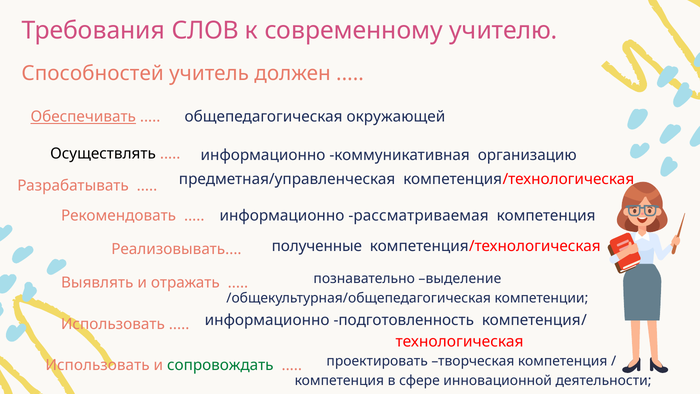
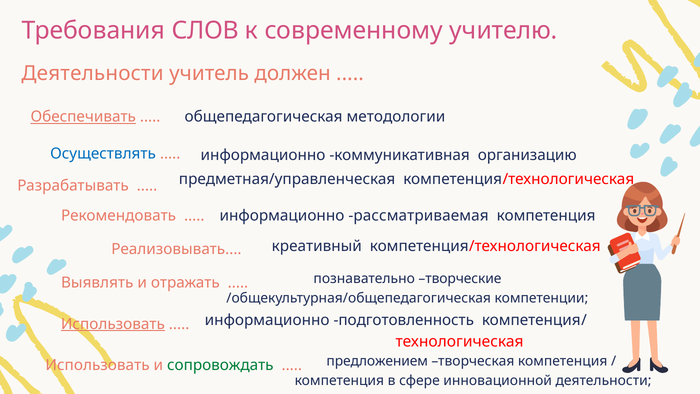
Способностей: Способностей -> Деятельности (93, 74)
окружающей: окружающей -> методологии (396, 117)
Осуществлять colour: black -> blue (103, 153)
полученные: полученные -> креативный (317, 246)
выделение: выделение -> творческие (460, 278)
Использовать underline: none -> present (113, 324)
проектировать: проектировать -> предложением (377, 361)
